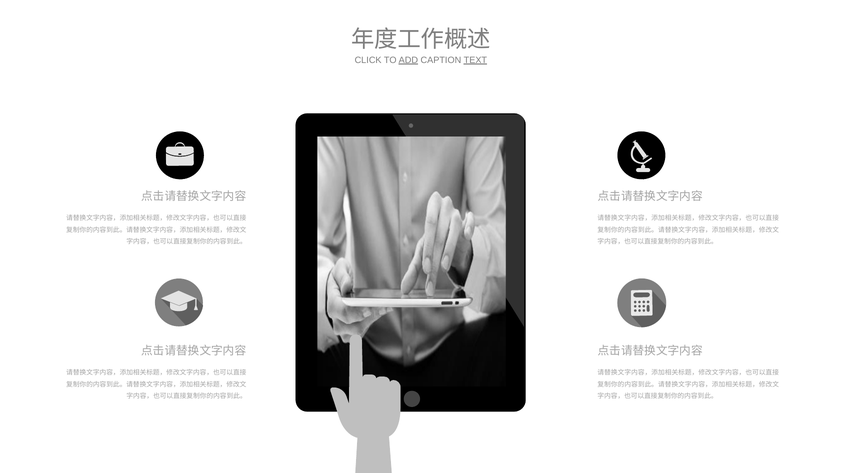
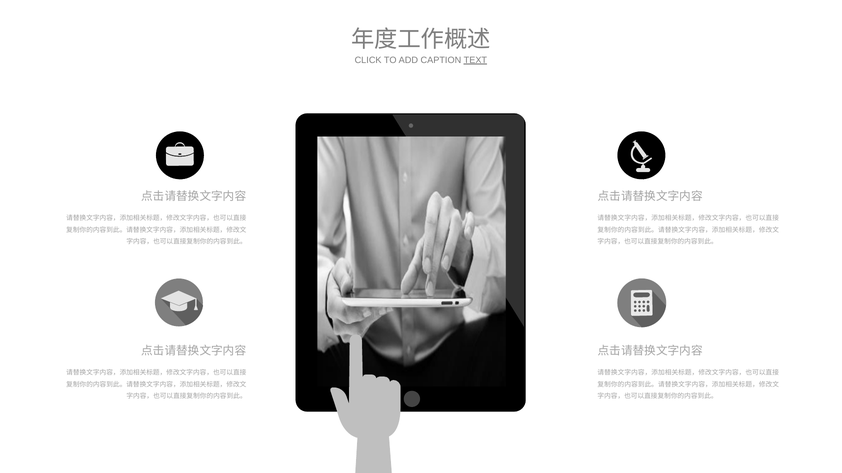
ADD underline: present -> none (408, 60)
